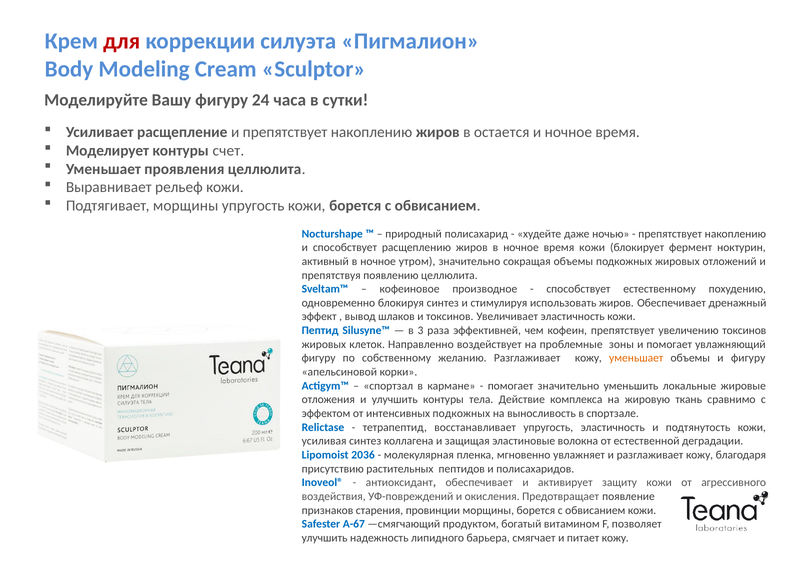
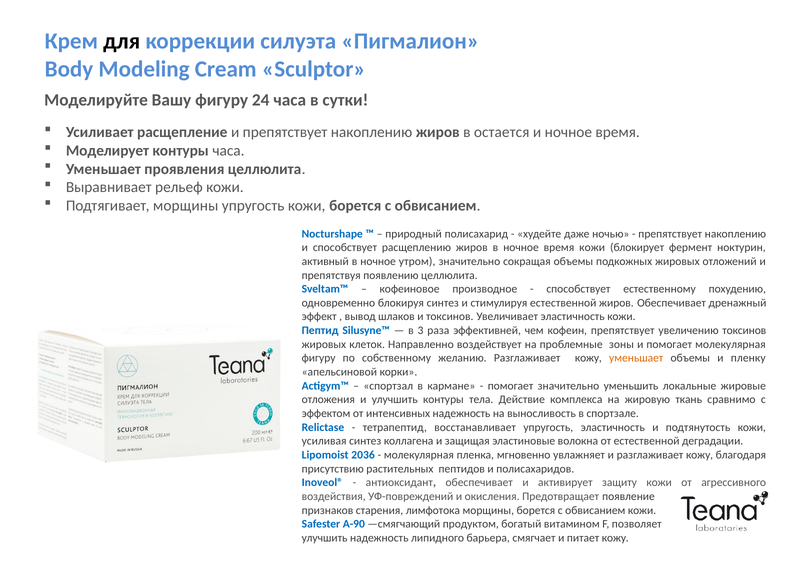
для colour: red -> black (122, 41)
контуры счет: счет -> часа (228, 151)
стимулируя использовать: использовать -> естественной (563, 303)
помогает увлажняющий: увлажняющий -> молекулярная (730, 344)
и фигуру: фигуру -> пленку (748, 358)
интенсивных подкожных: подкожных -> надежность (461, 414)
провинции: провинции -> лимфотока (433, 510)
A-67: A-67 -> A-90 (354, 524)
